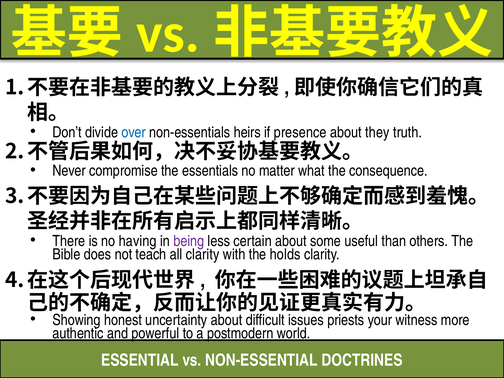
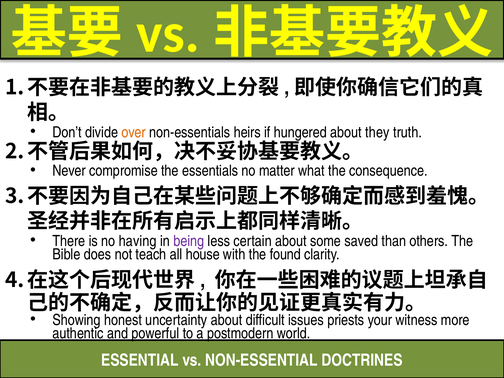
over colour: blue -> orange (134, 132)
presence: presence -> hungered (300, 132)
useful: useful -> saved (361, 241)
all clarity: clarity -> house (203, 254)
holds: holds -> found (285, 254)
